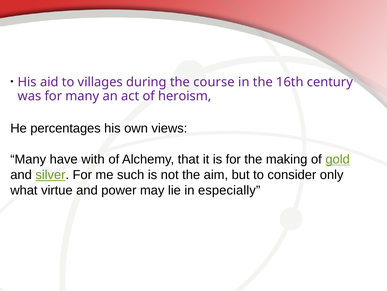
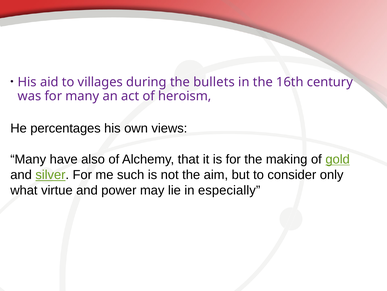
course: course -> bullets (214, 82)
with: with -> also (93, 159)
